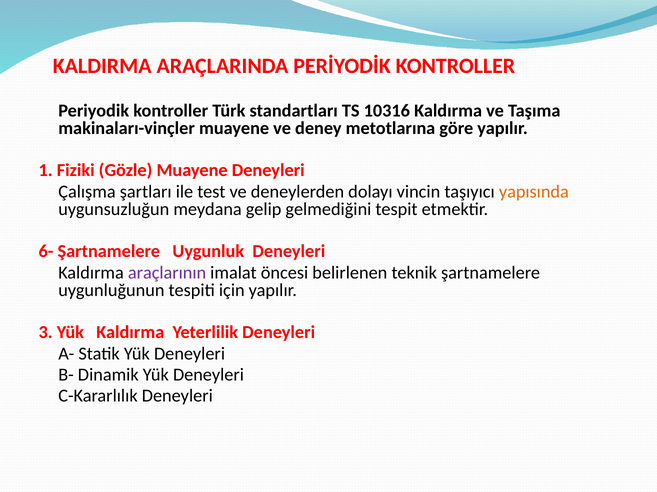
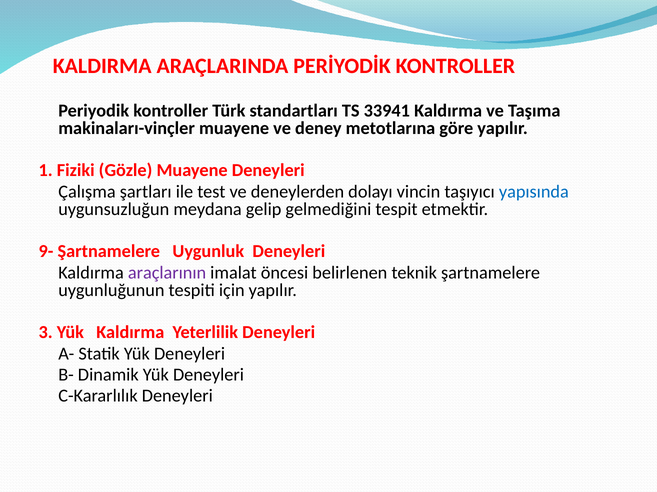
10316: 10316 -> 33941 (387, 111)
yapısında colour: orange -> blue (534, 192)
6-: 6- -> 9- (46, 252)
